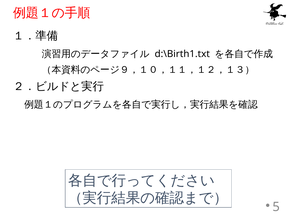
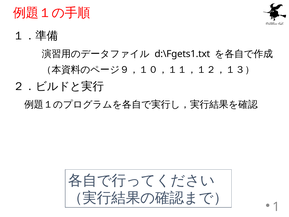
d:\Birth1.txt: d:\Birth1.txt -> d:\Fgets1.txt (182, 54)
5: 5 -> 1 (276, 207)
